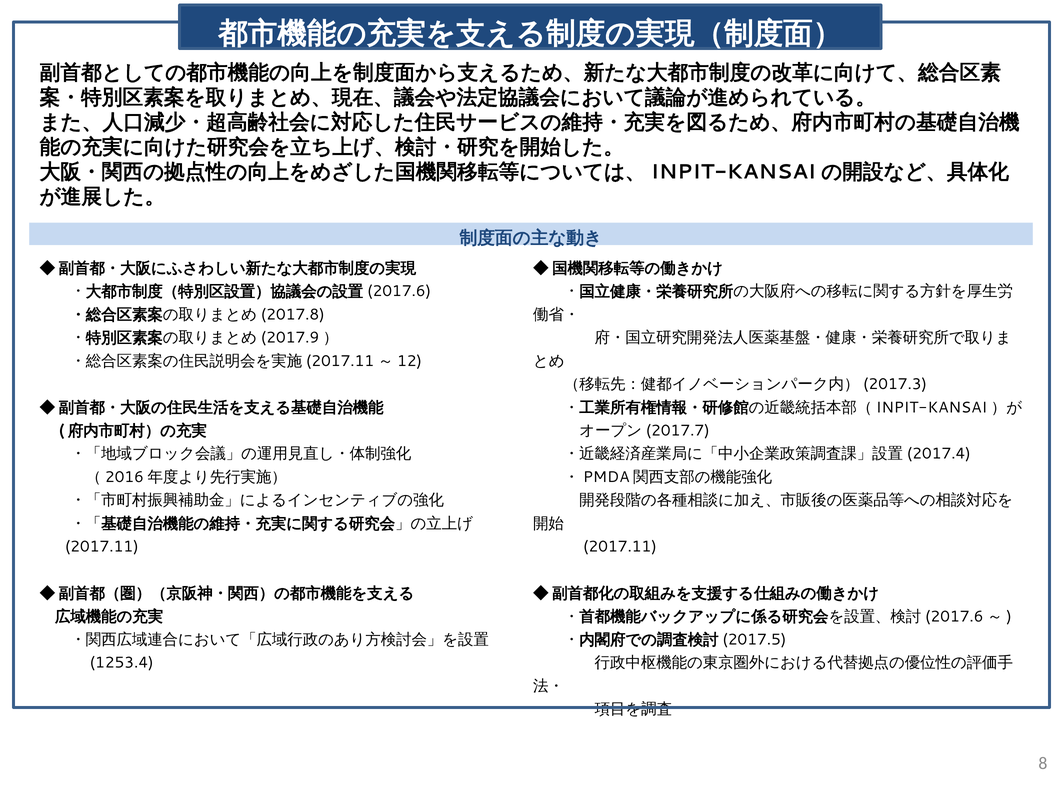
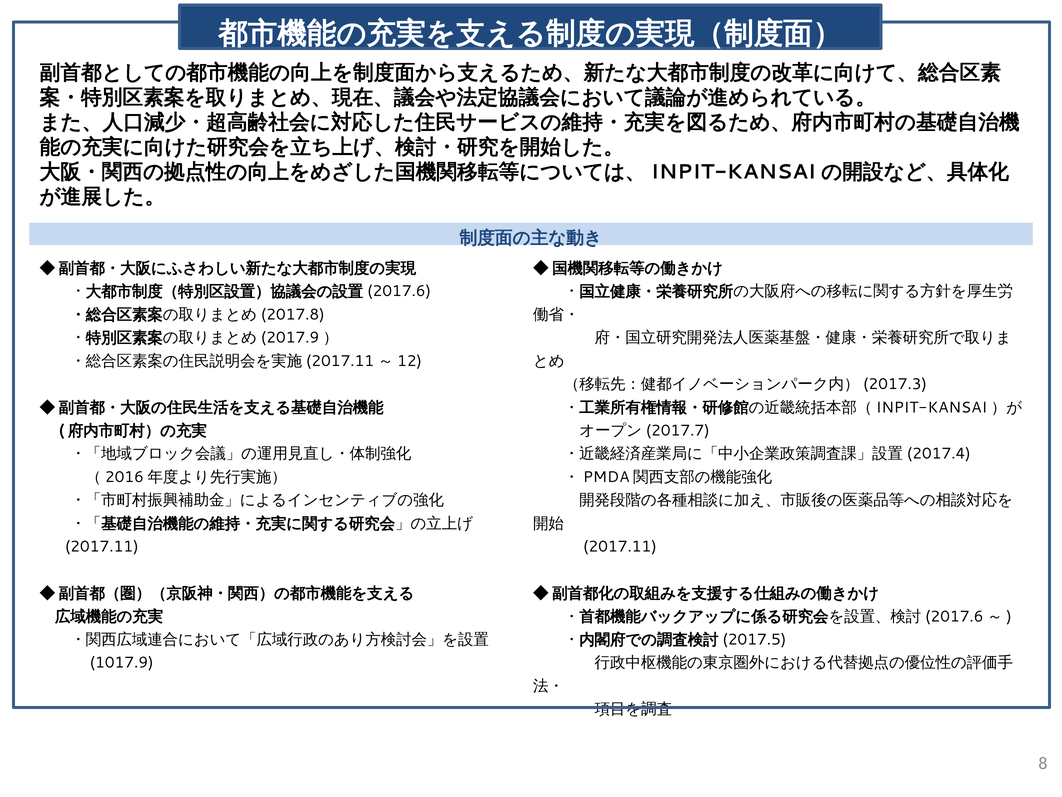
1253.4: 1253.4 -> 1017.9 (122, 662)
